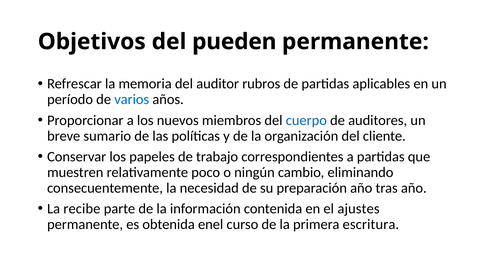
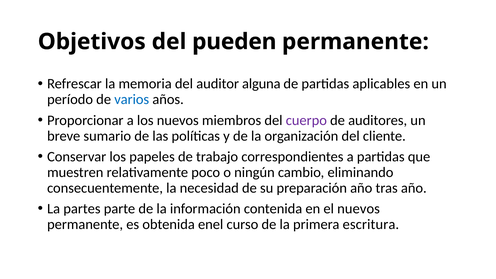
rubros: rubros -> alguna (261, 84)
cuerpo colour: blue -> purple (306, 120)
recibe: recibe -> partes (82, 209)
el ajustes: ajustes -> nuevos (359, 209)
